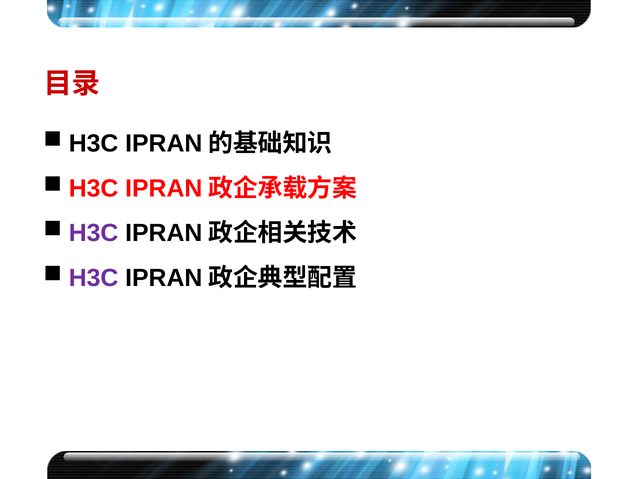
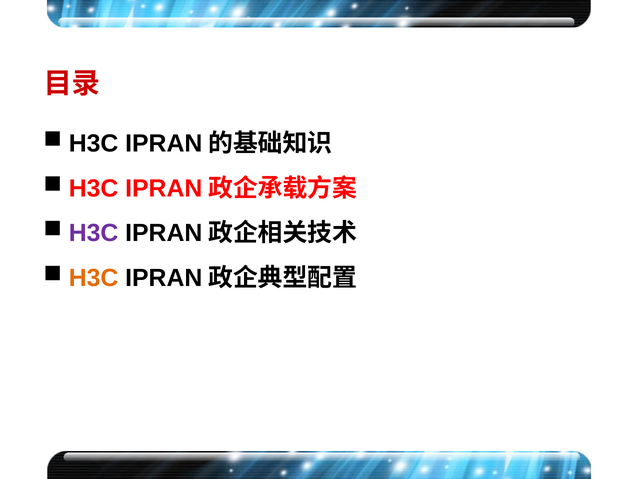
H3C colour: purple -> orange (94, 278)
